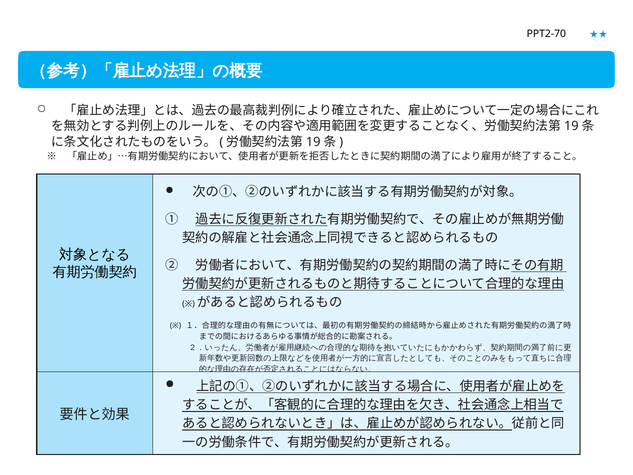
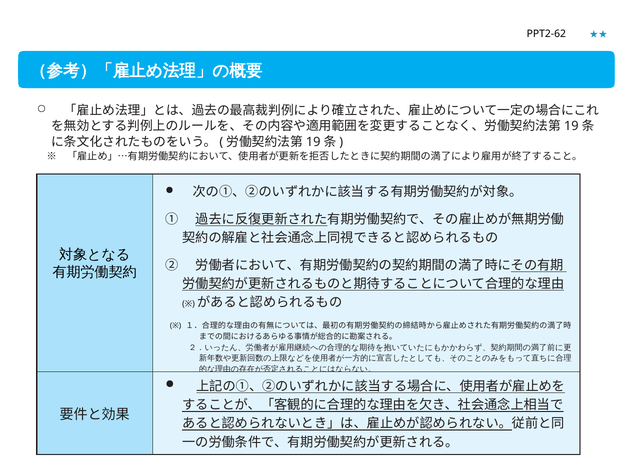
PPT2-70: PPT2-70 -> PPT2-62 (546, 34)
